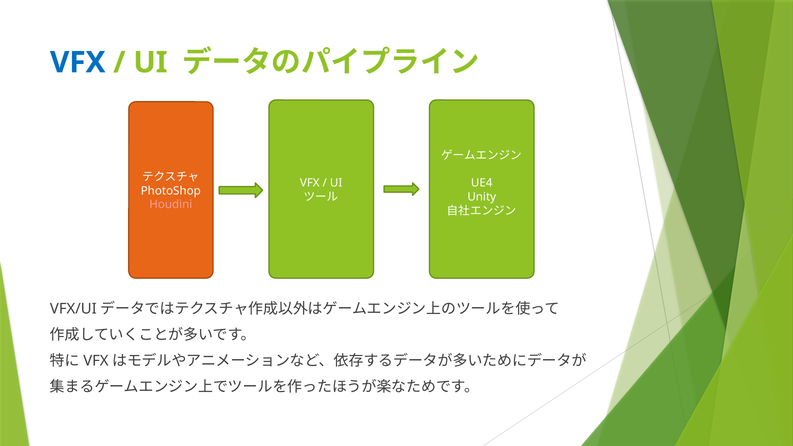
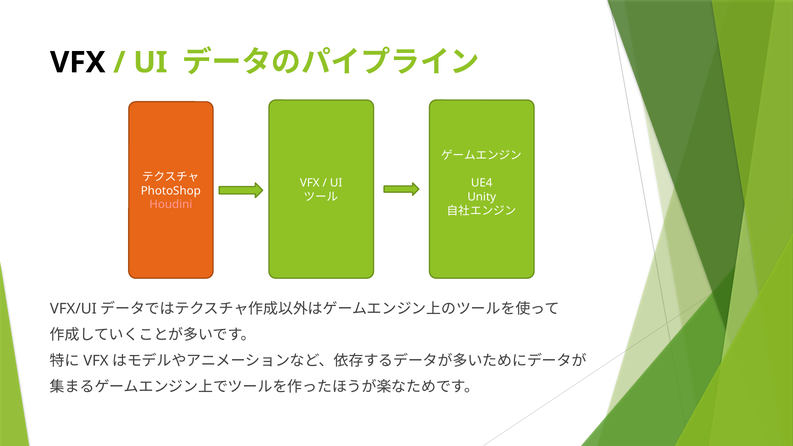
VFX colour: blue -> black (78, 63)
